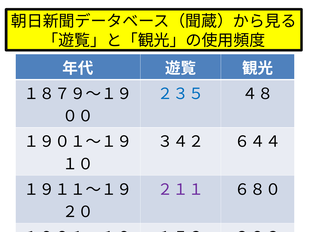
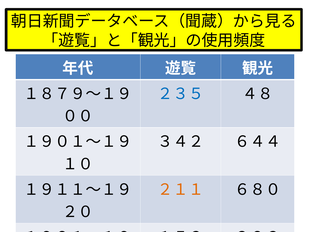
２１１ colour: purple -> orange (181, 190)
